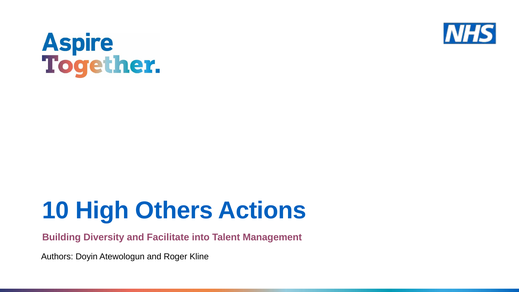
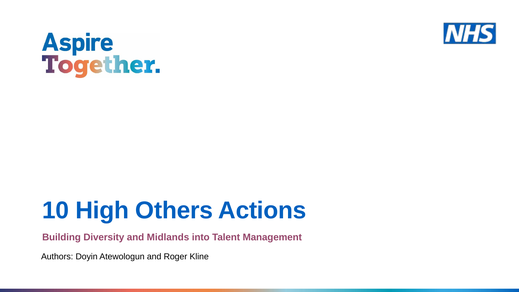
Facilitate: Facilitate -> Midlands (168, 237)
